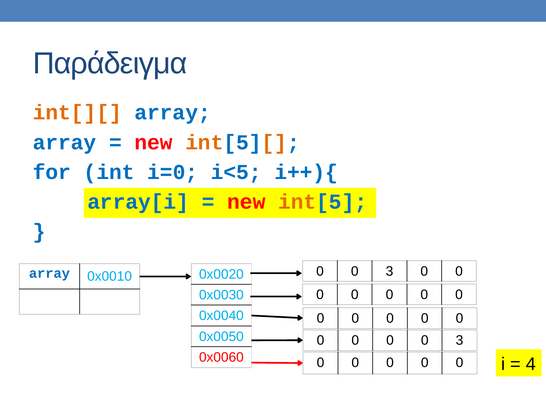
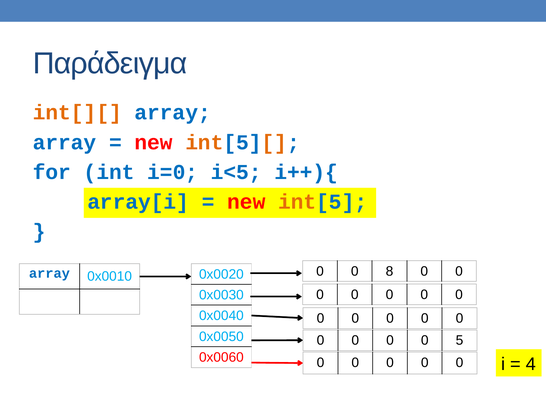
3: 3 -> 8 (390, 271)
0 0 0 3: 3 -> 5 (460, 340)
